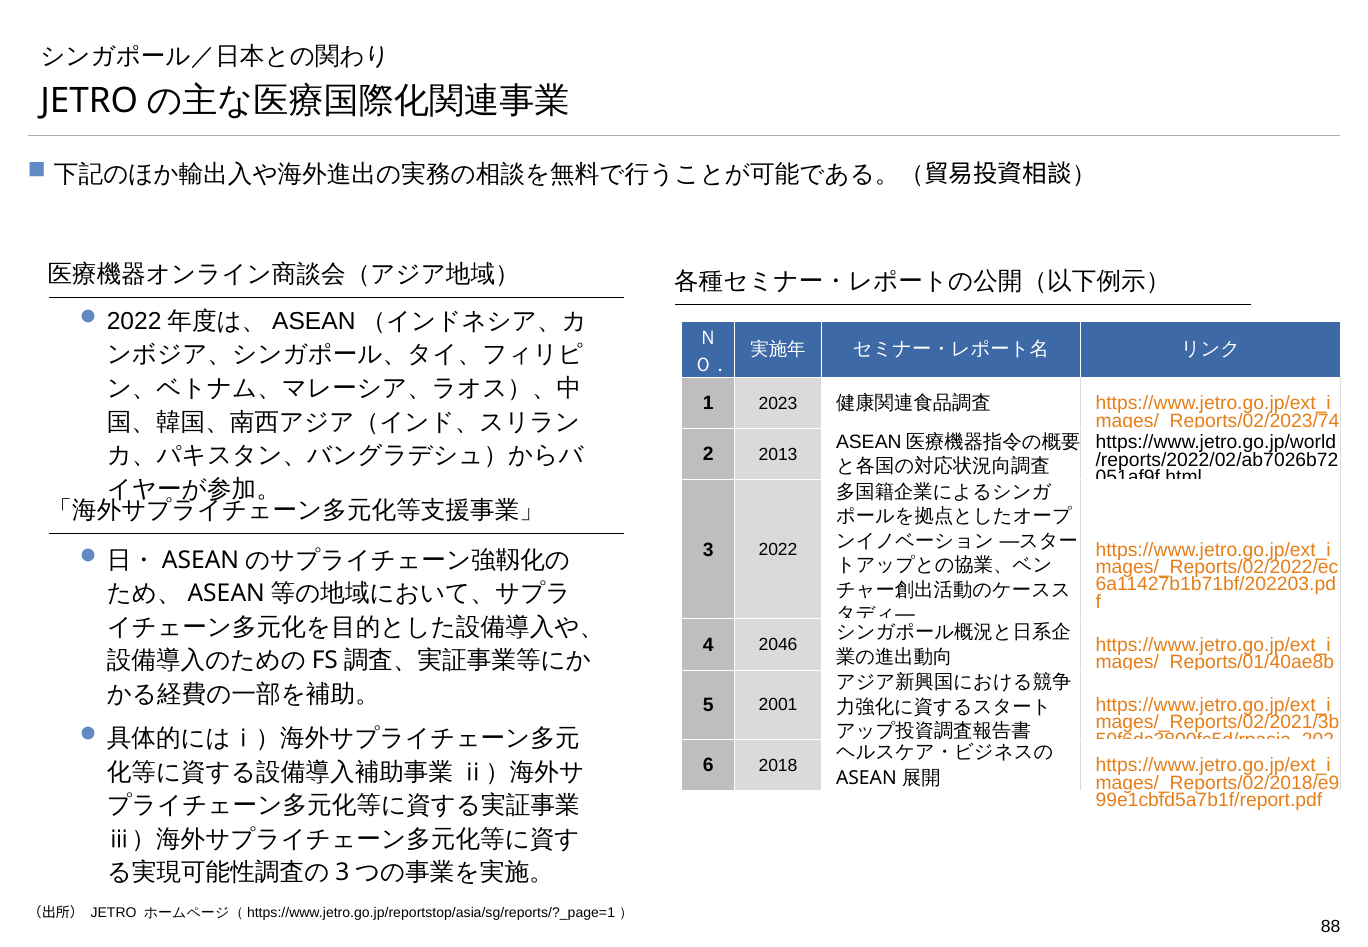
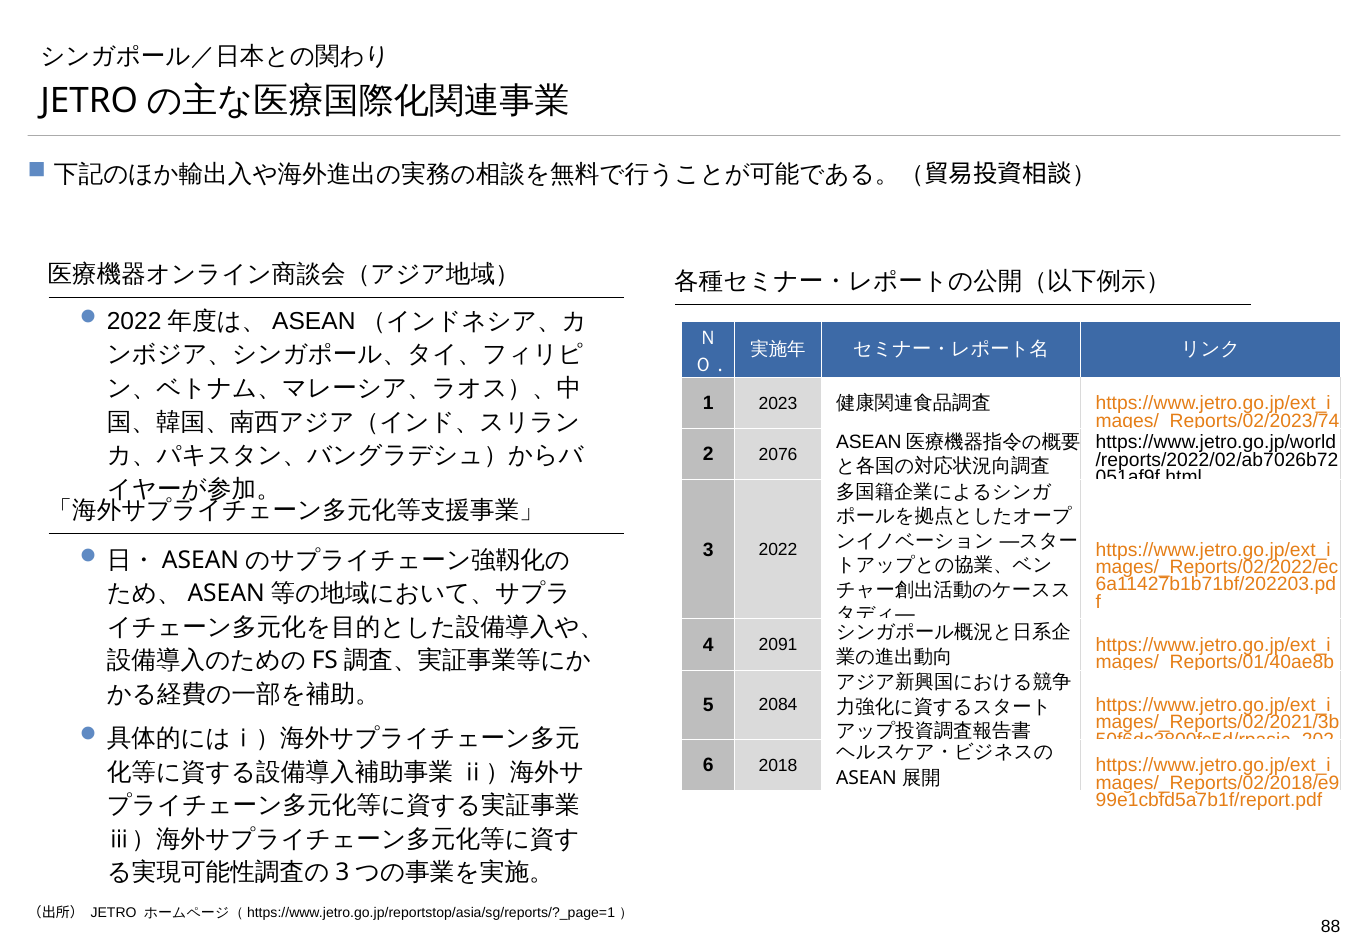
2013: 2013 -> 2076 (778, 454)
2046: 2046 -> 2091 (778, 645)
2001: 2001 -> 2084 (778, 705)
